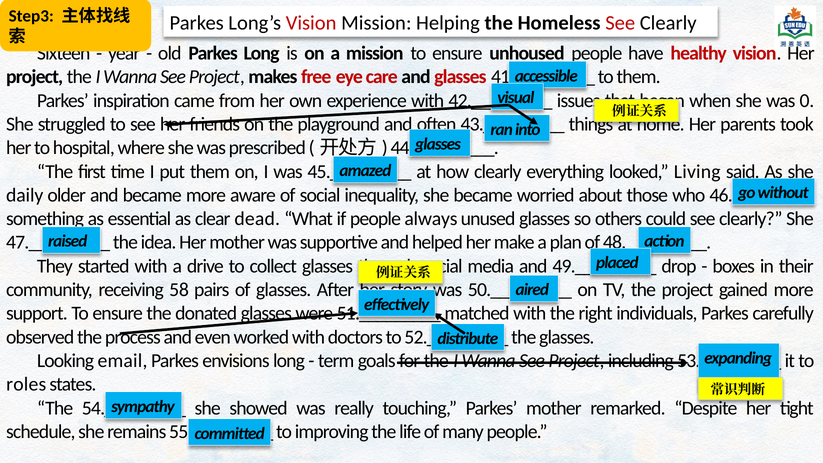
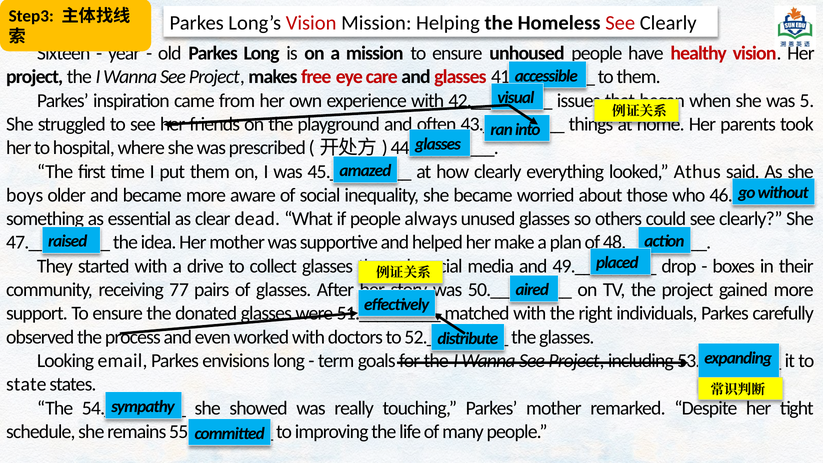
0: 0 -> 5 (807, 101)
Living: Living -> Athus (697, 172)
daily: daily -> boys (25, 195)
58: 58 -> 77 (179, 290)
roles: roles -> state (26, 384)
